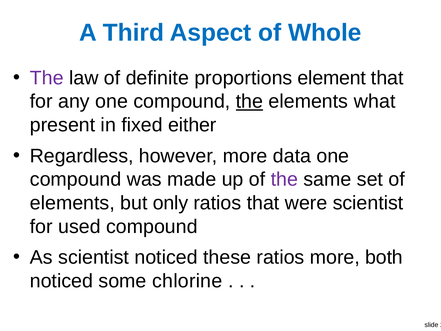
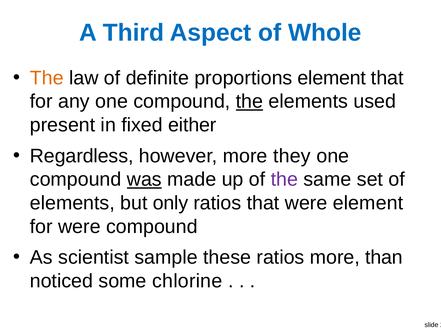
The colour: purple -> orange (47, 78)
what: what -> used (375, 101)
data: data -> they (292, 156)
was underline: none -> present (144, 179)
were scientist: scientist -> element (368, 203)
for used: used -> were (79, 226)
scientist noticed: noticed -> sample (166, 257)
both: both -> than (384, 257)
